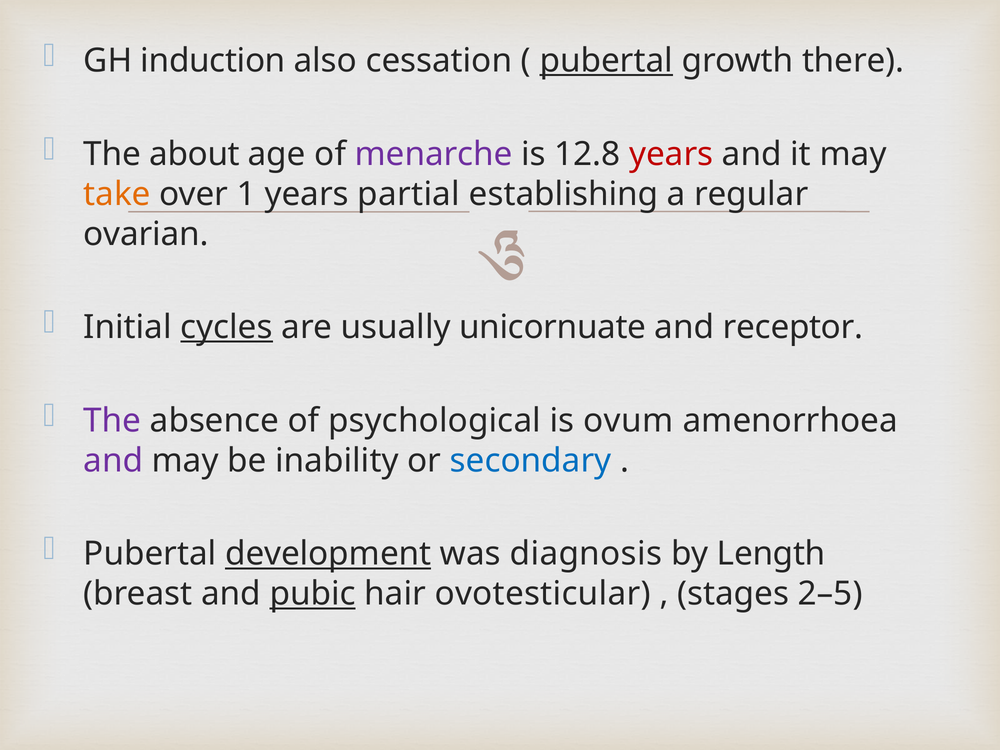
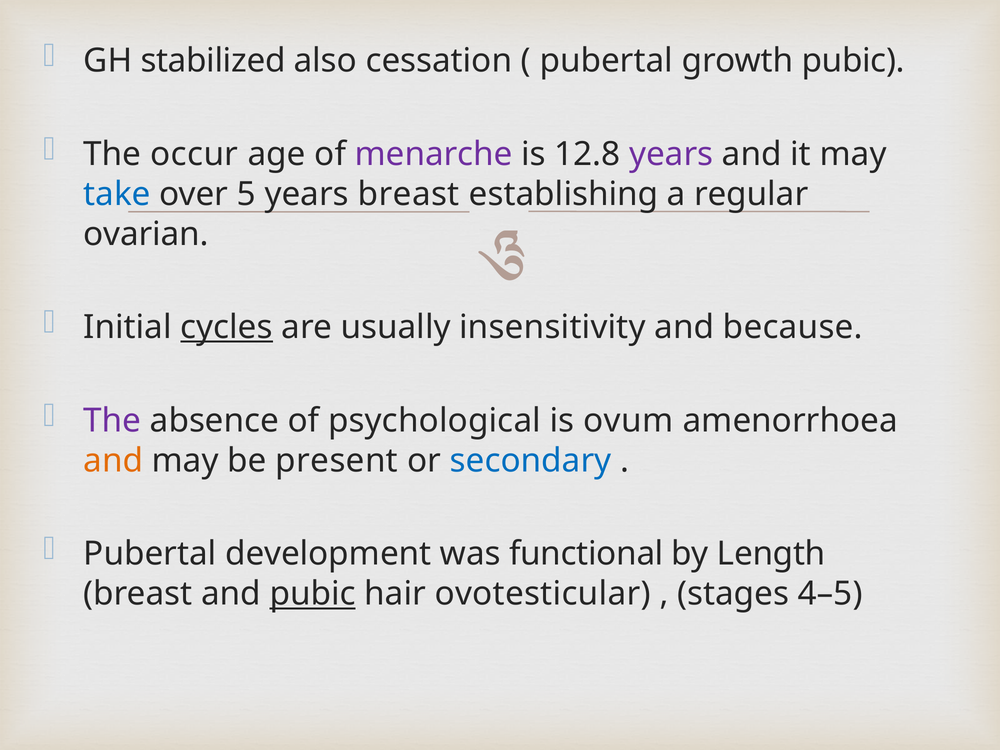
induction: induction -> stabilized (213, 61)
pubertal underline: present -> none (606, 61)
growth there: there -> pubic (853, 61)
about: about -> occur (194, 154)
years colour: red -> purple (671, 154)
take colour: orange -> blue (117, 194)
1: 1 -> 5 (247, 194)
years partial: partial -> breast (409, 194)
unicornuate: unicornuate -> insensitivity (552, 327)
receptor: receptor -> because (793, 327)
and colour: purple -> orange (113, 461)
inability: inability -> present (337, 461)
development underline: present -> none (328, 554)
diagnosis: diagnosis -> functional (586, 554)
2–5: 2–5 -> 4–5 (830, 594)
